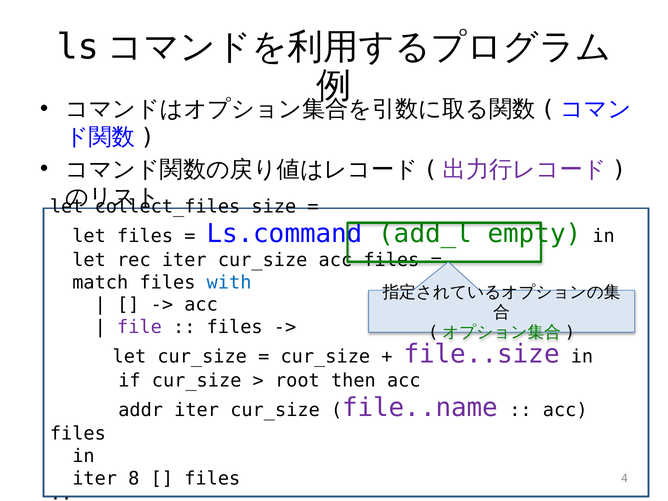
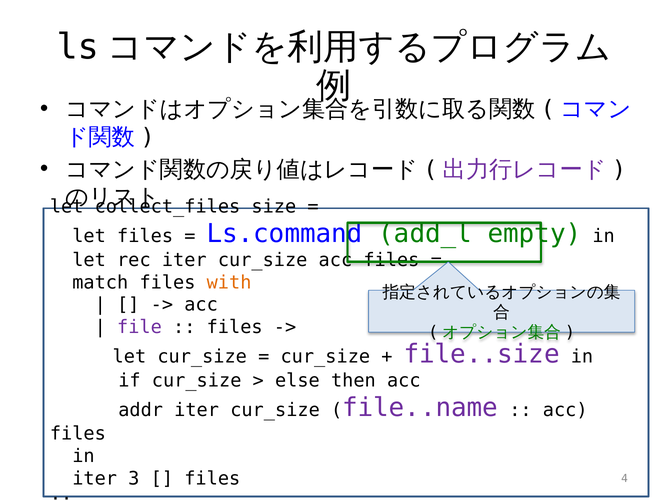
with colour: blue -> orange (229, 282)
root: root -> else (297, 380)
8: 8 -> 3 (134, 478)
